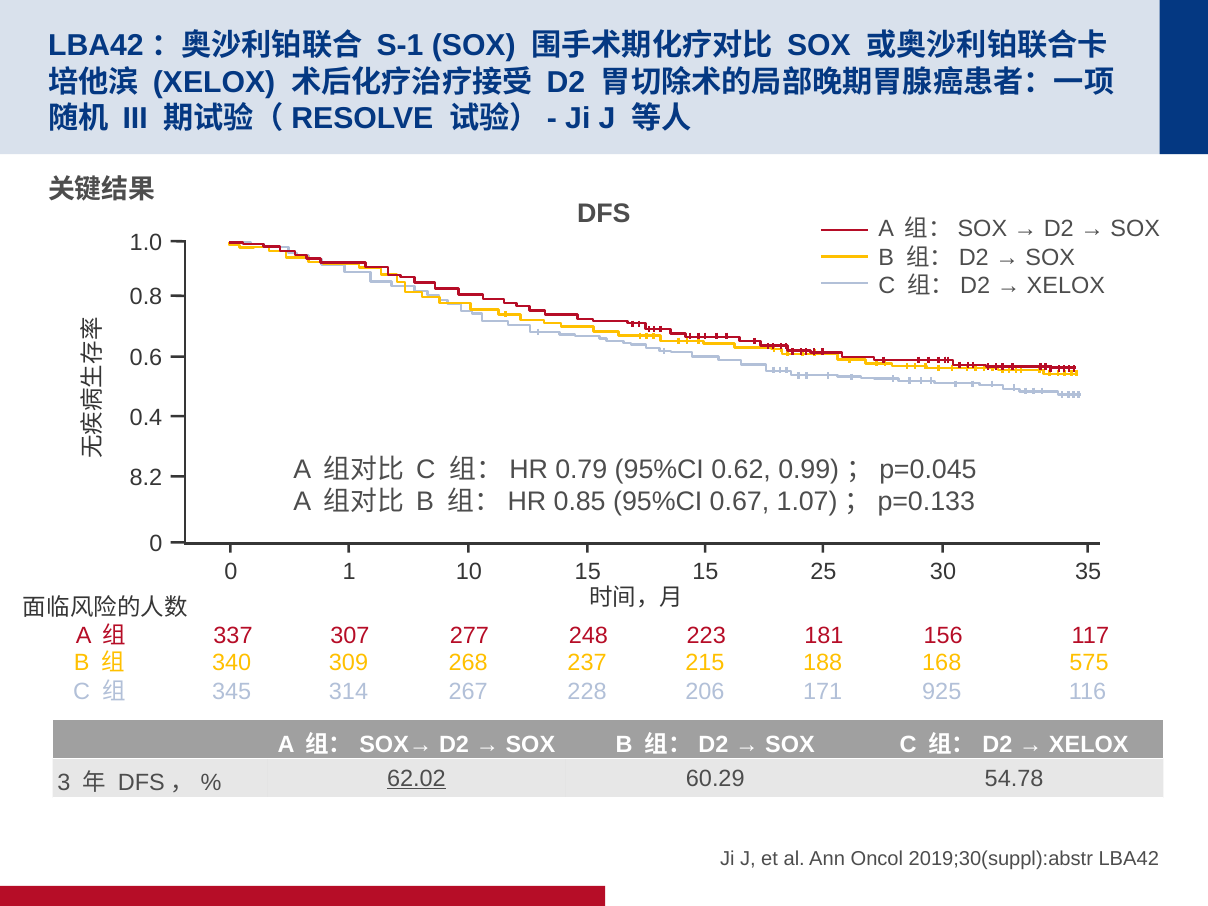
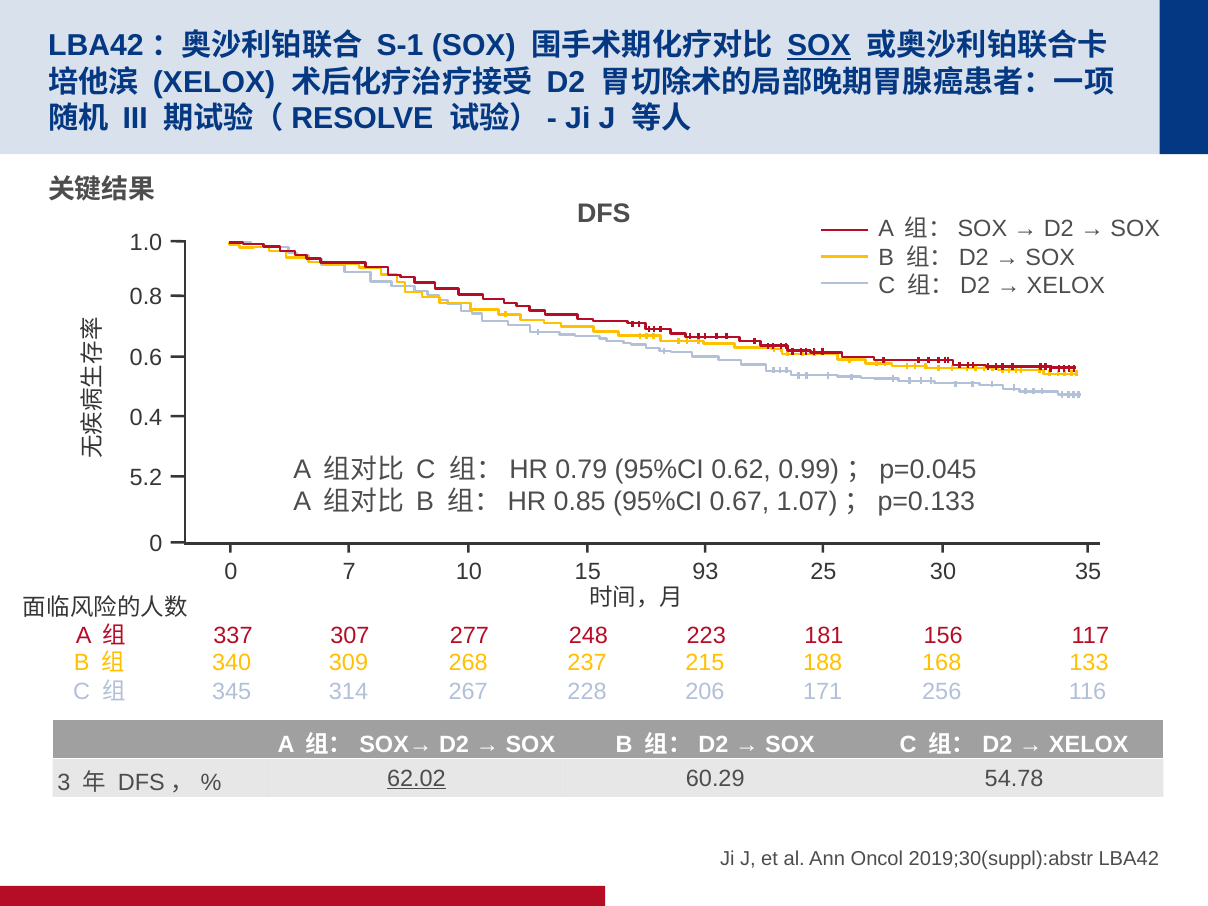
SOX underline: none -> present (819, 46)
8.2: 8.2 -> 5.2 (146, 478)
1: 1 -> 7 (349, 571)
15 15: 15 -> 93 (705, 571)
575: 575 -> 133 (1089, 663)
925: 925 -> 256 (942, 692)
